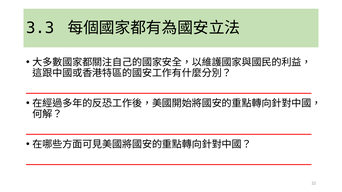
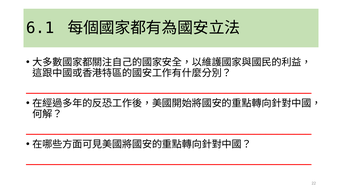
3.3: 3.3 -> 6.1 (40, 28)
